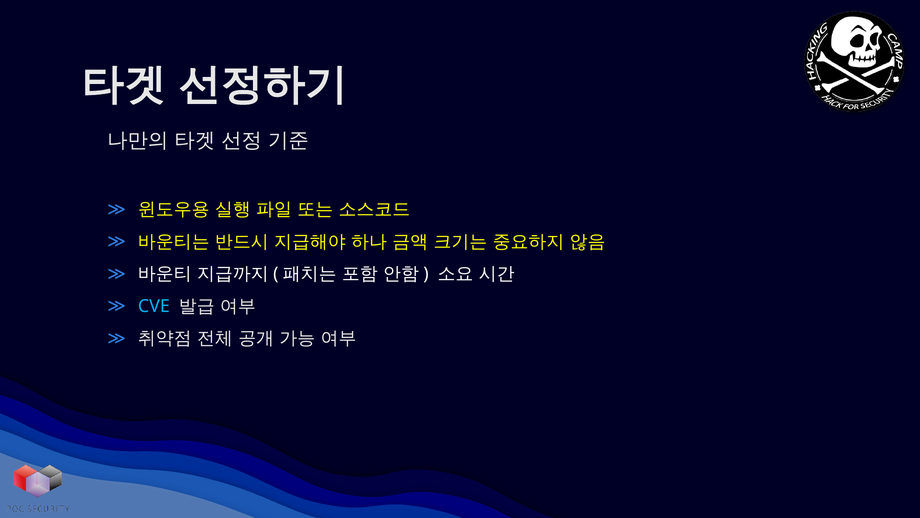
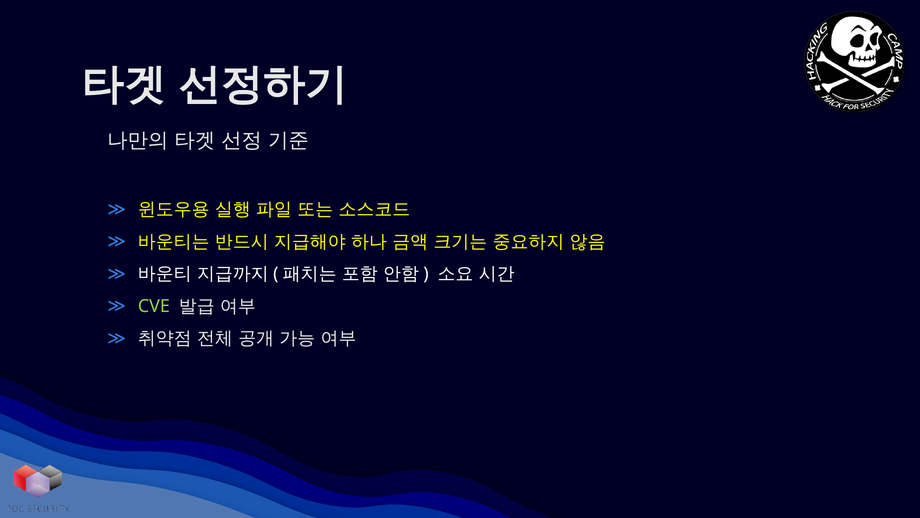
CVE colour: light blue -> light green (154, 306)
